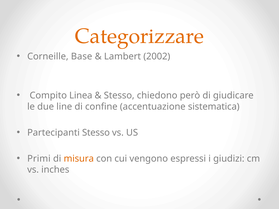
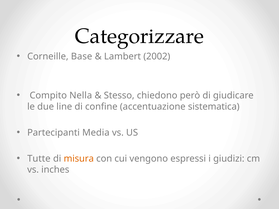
Categorizzare colour: orange -> black (139, 36)
Linea: Linea -> Nella (81, 96)
Partecipanti Stesso: Stesso -> Media (96, 133)
Primi: Primi -> Tutte (39, 159)
